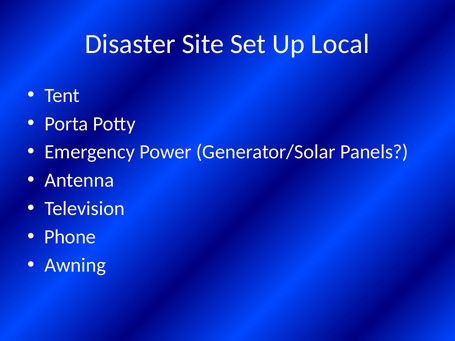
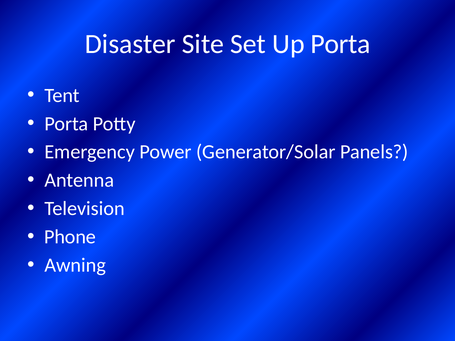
Up Local: Local -> Porta (341, 44)
